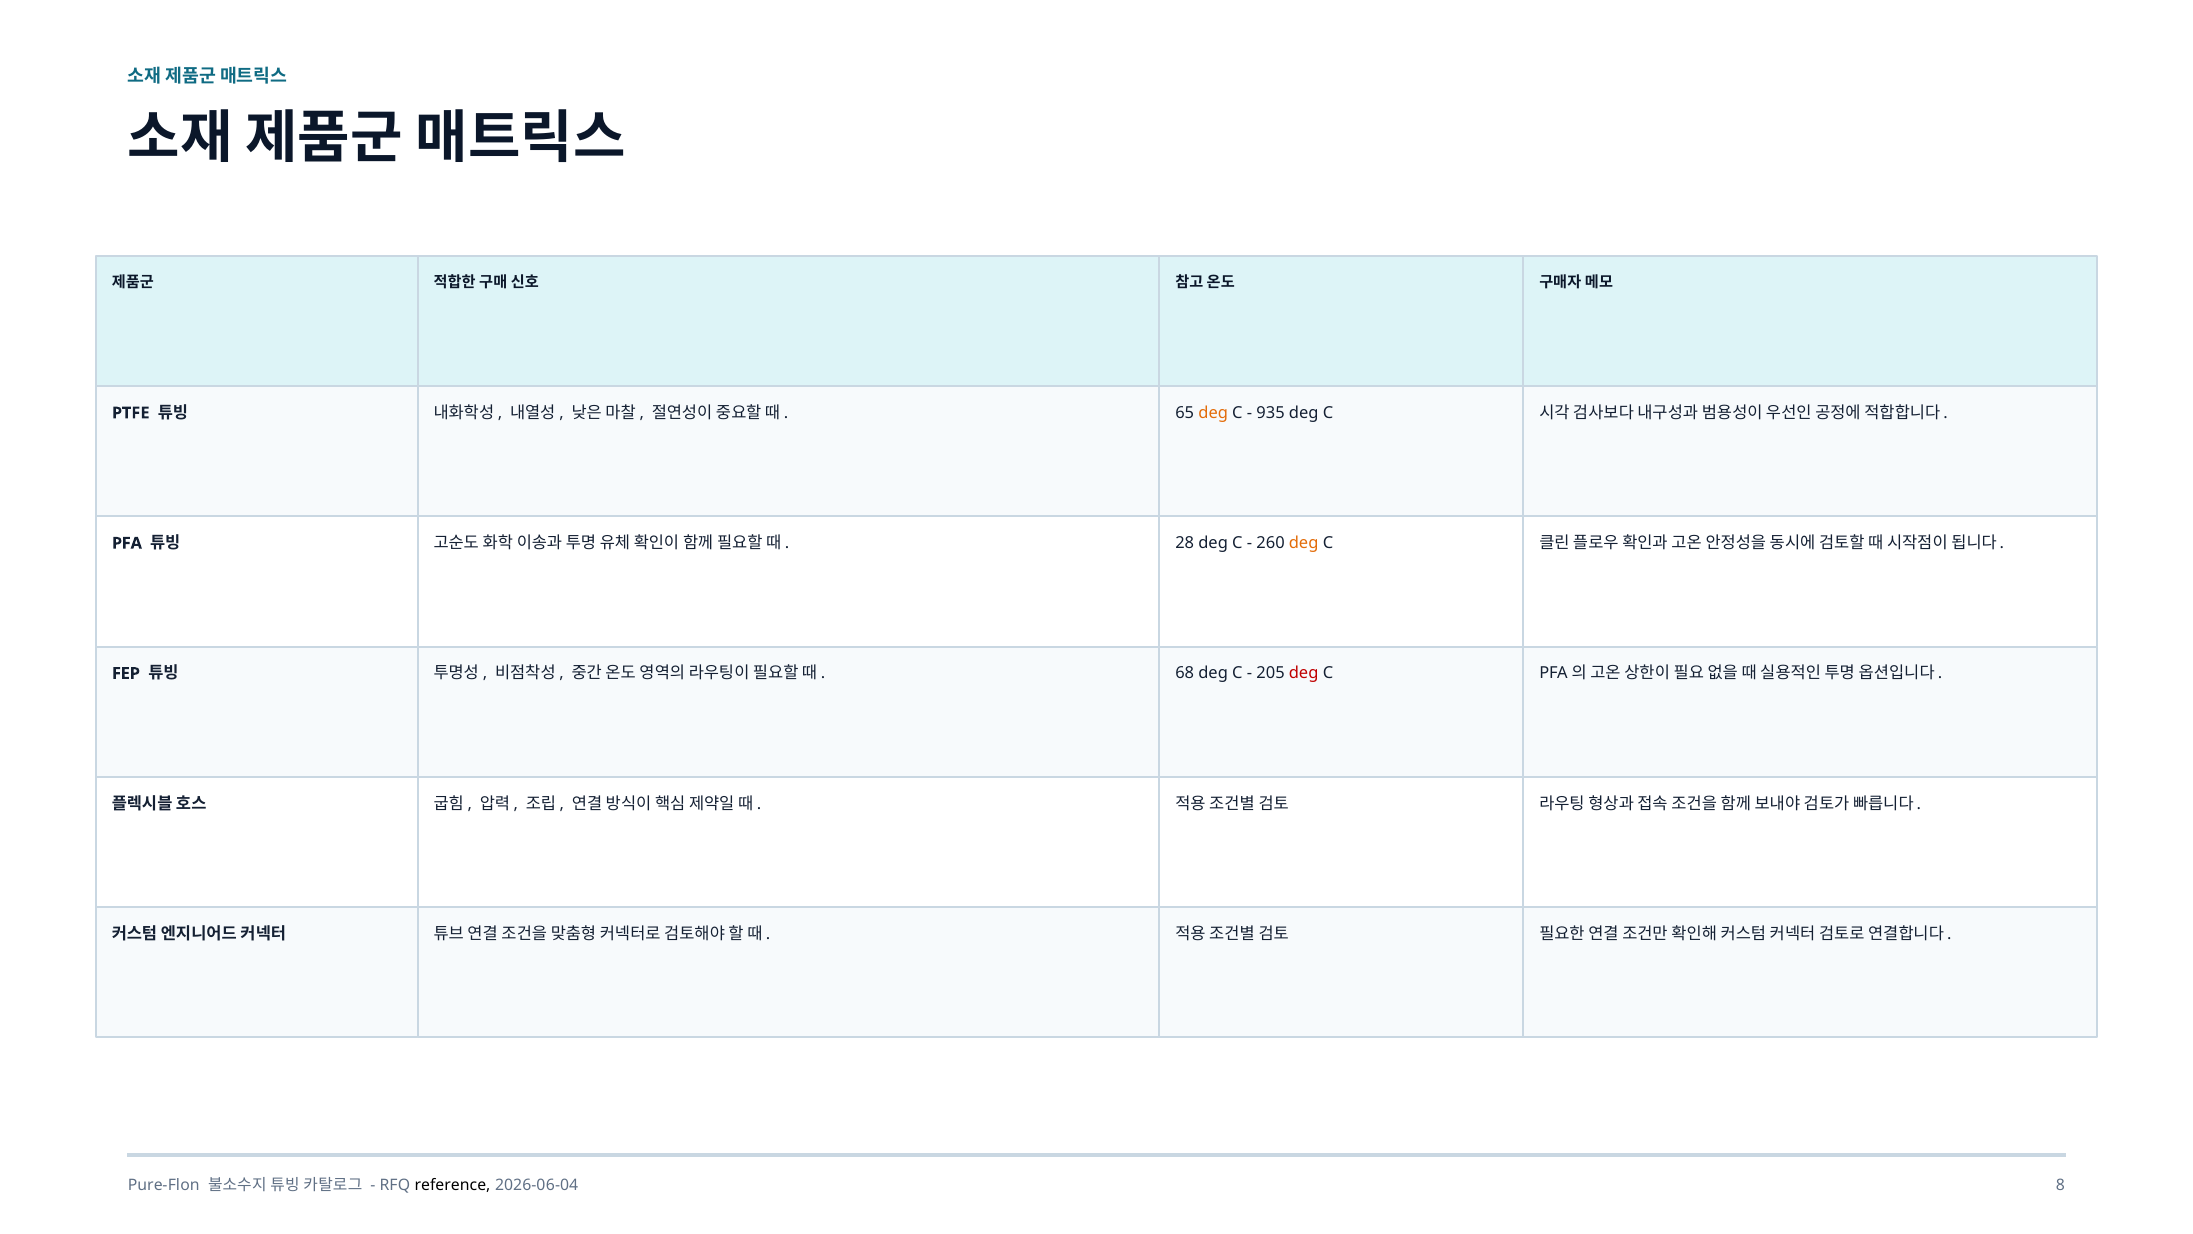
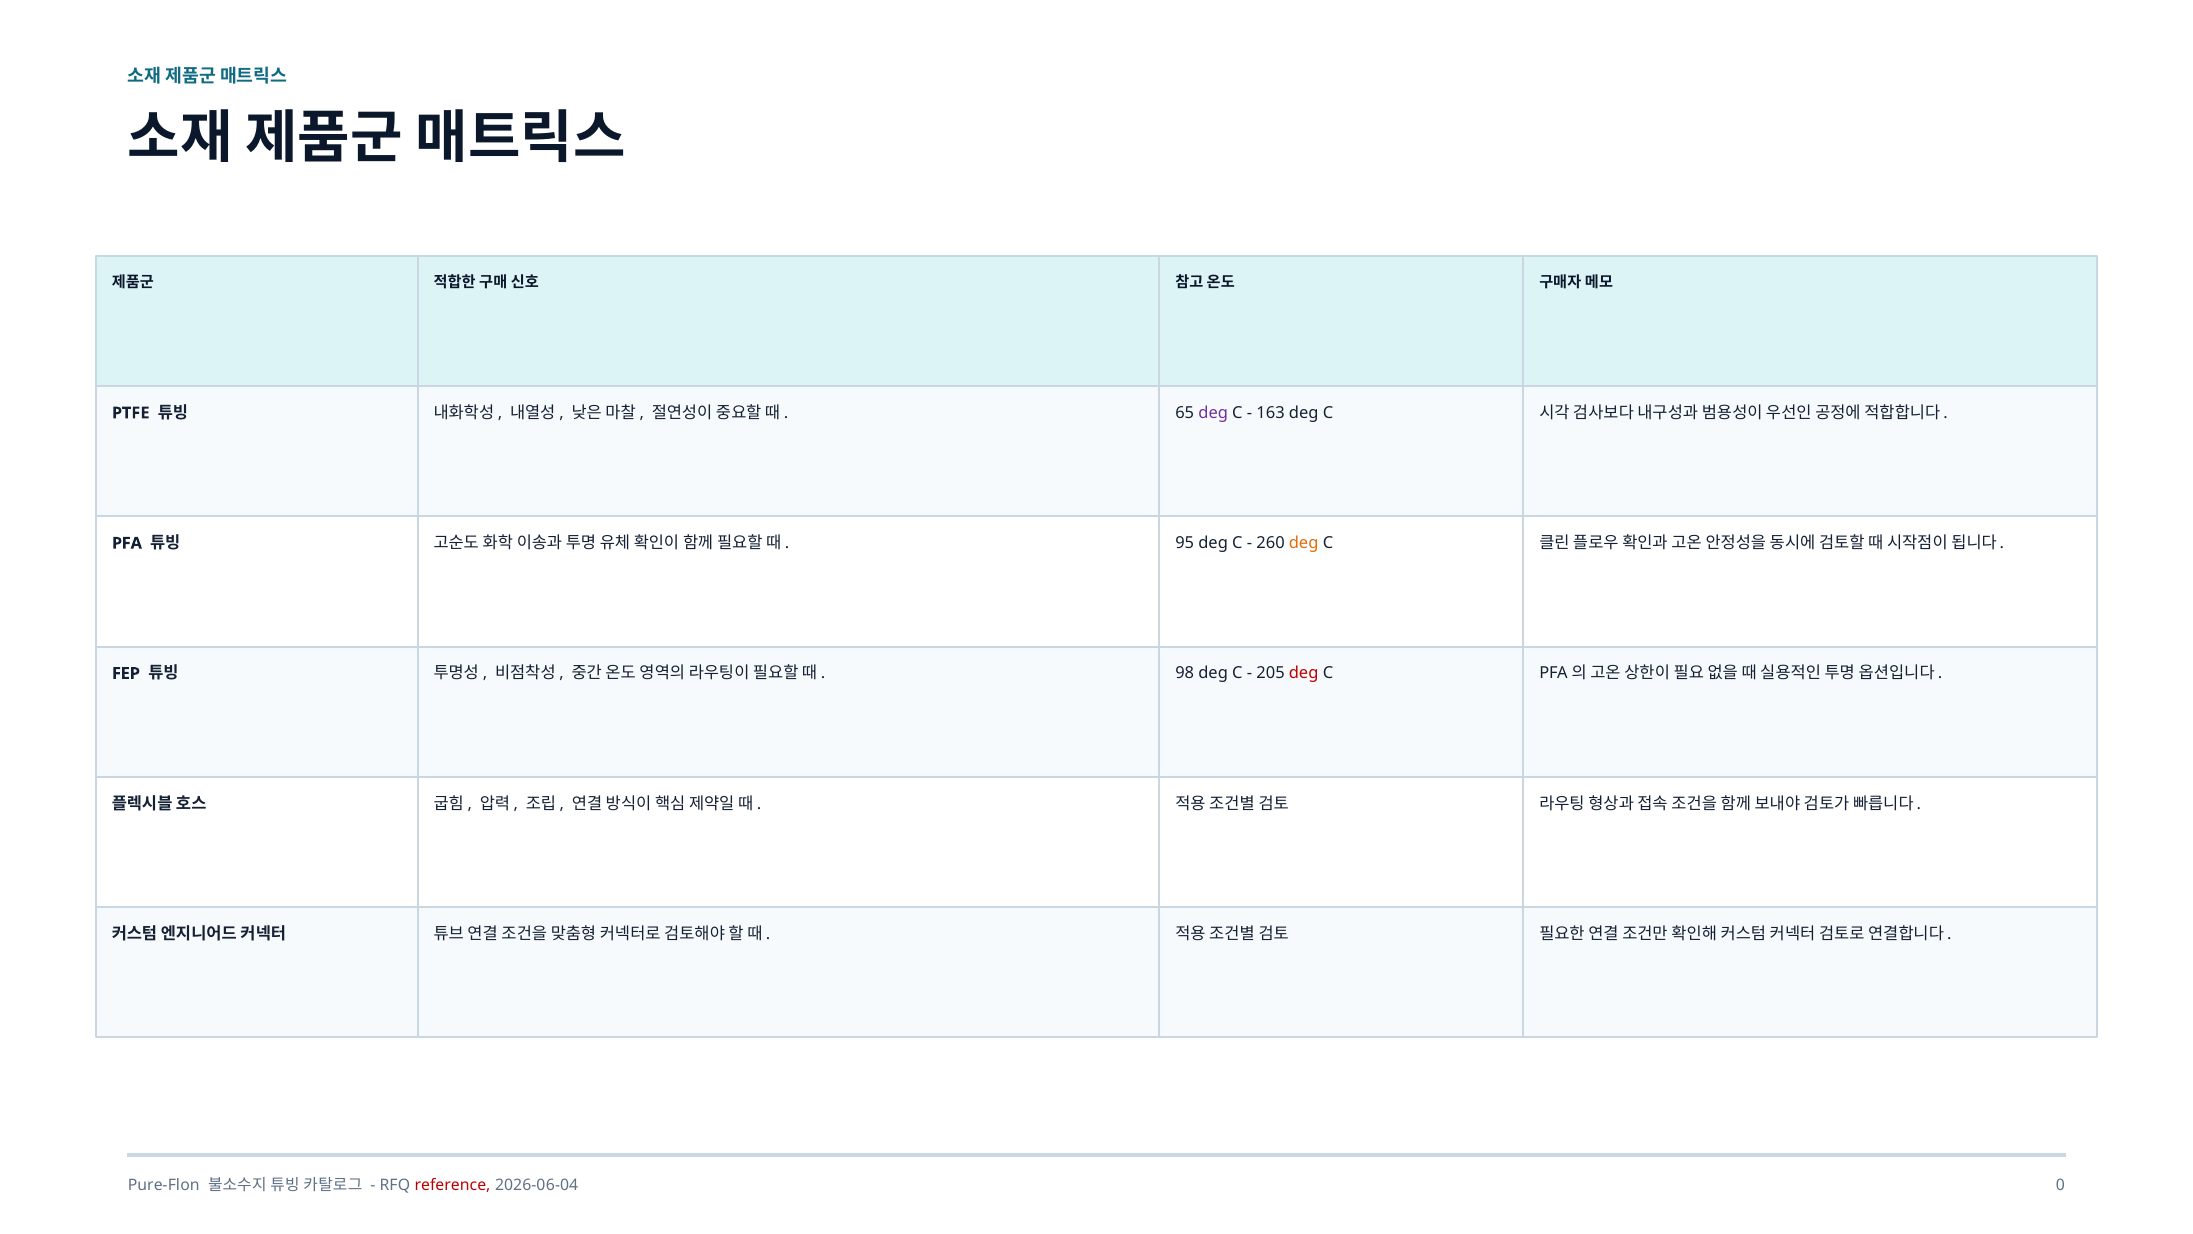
deg colour: orange -> purple (1213, 413)
935: 935 -> 163 (1271, 413)
28: 28 -> 95 (1185, 543)
68: 68 -> 98 (1185, 673)
reference colour: black -> red (453, 1185)
8: 8 -> 0 (2060, 1185)
